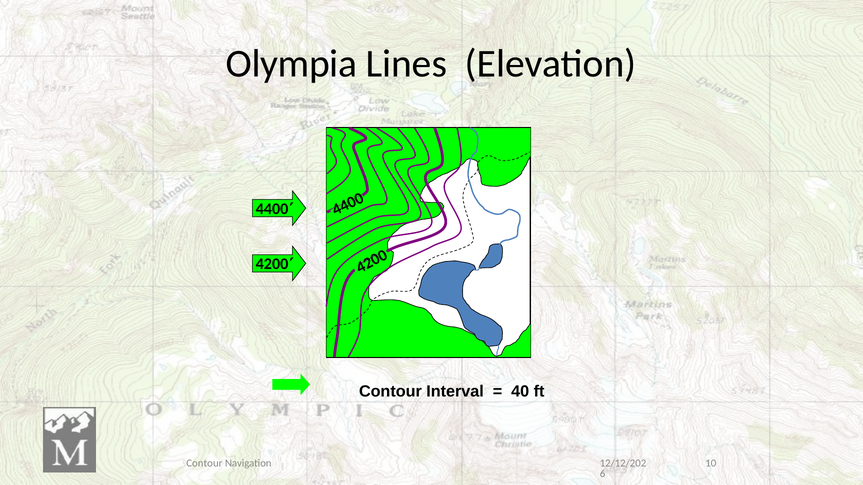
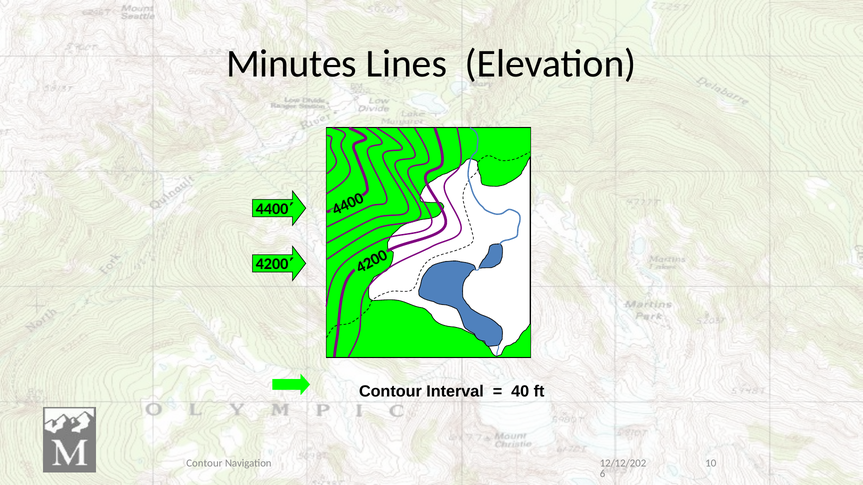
Olympia: Olympia -> Minutes (291, 64)
